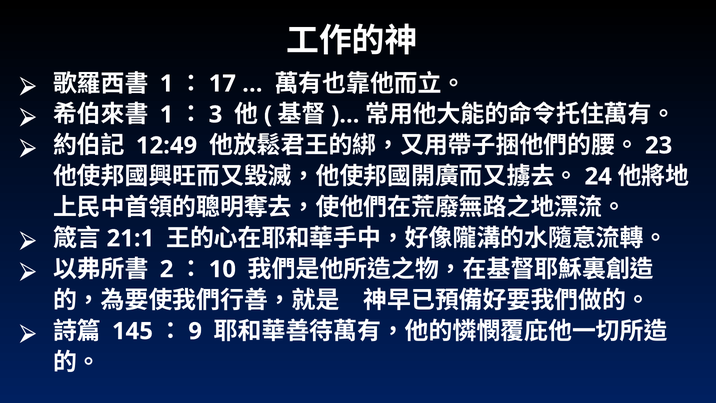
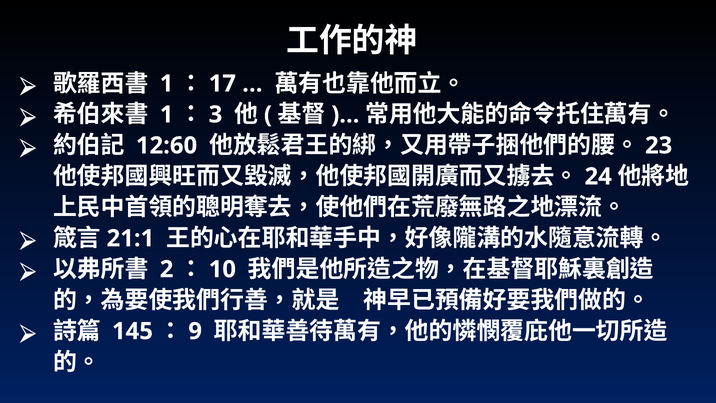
12:49: 12:49 -> 12:60 (167, 145)
